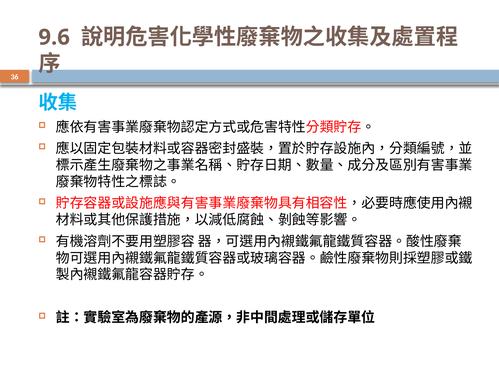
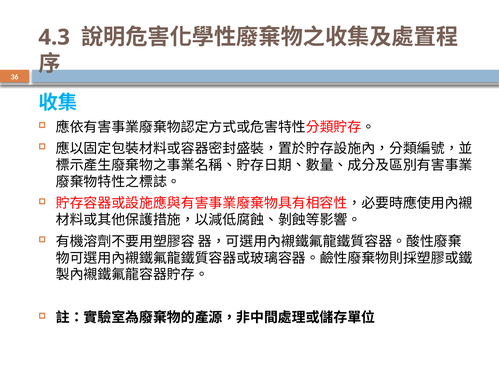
9.6: 9.6 -> 4.3 (54, 37)
